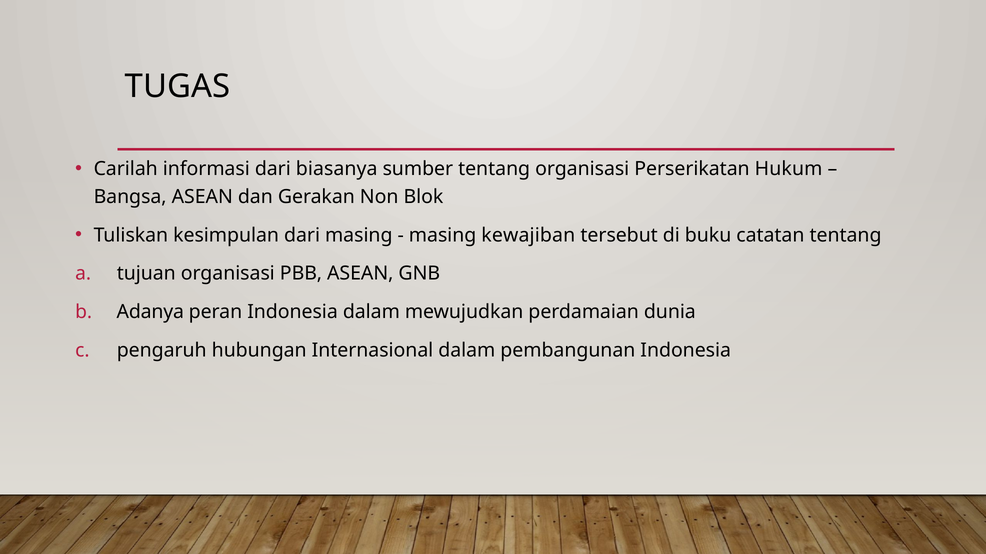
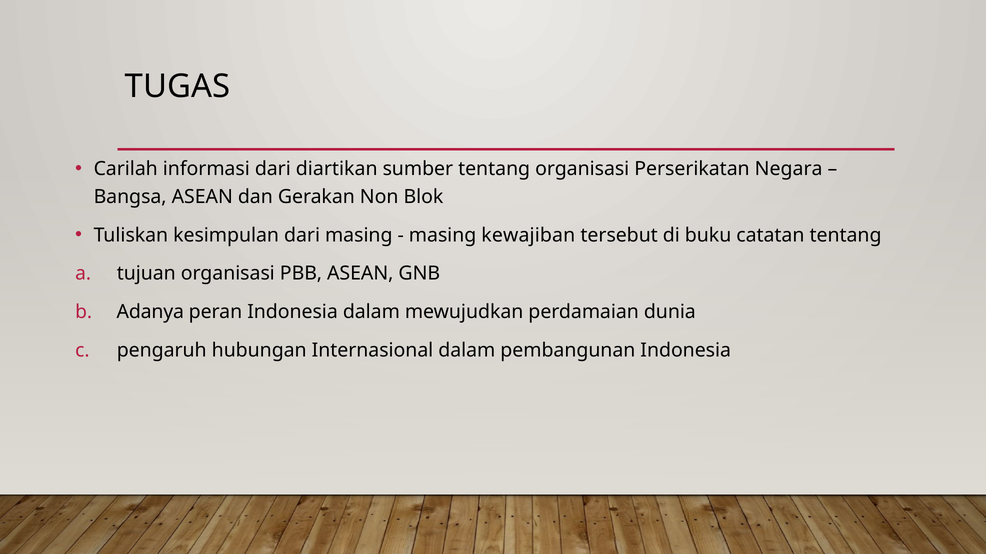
biasanya: biasanya -> diartikan (337, 169)
Hukum: Hukum -> Negara (789, 169)
